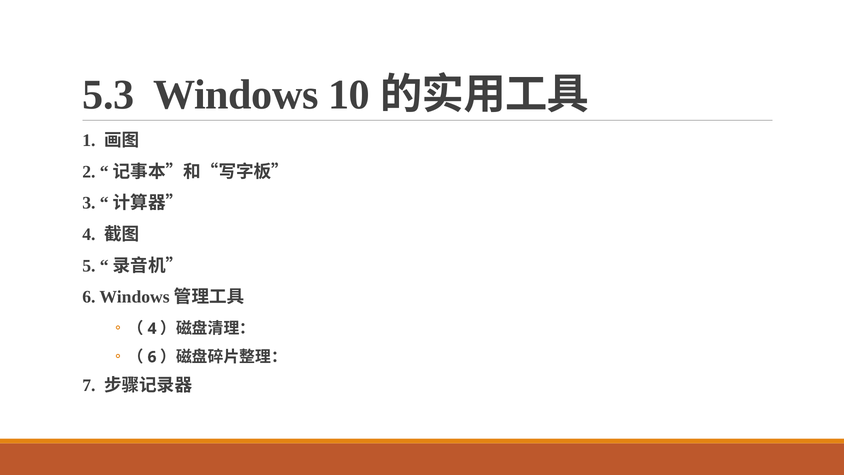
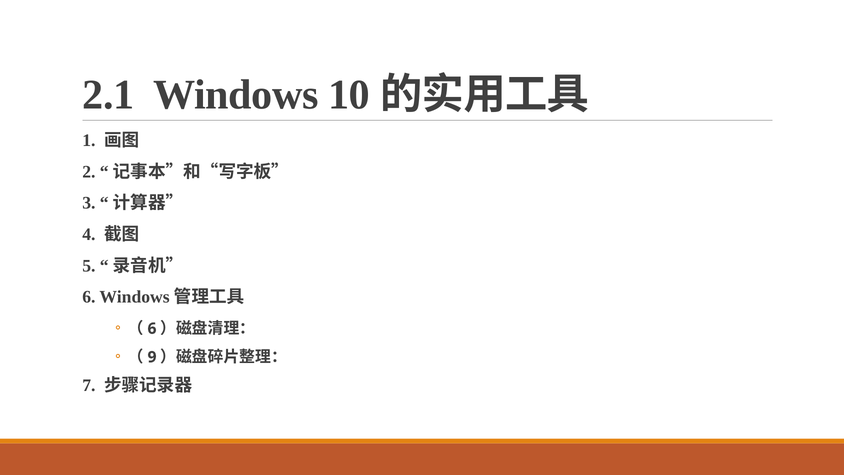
5.3: 5.3 -> 2.1 (108, 95)
4: 4 -> 6 (152, 328)
6: 6 -> 9 (152, 357)
